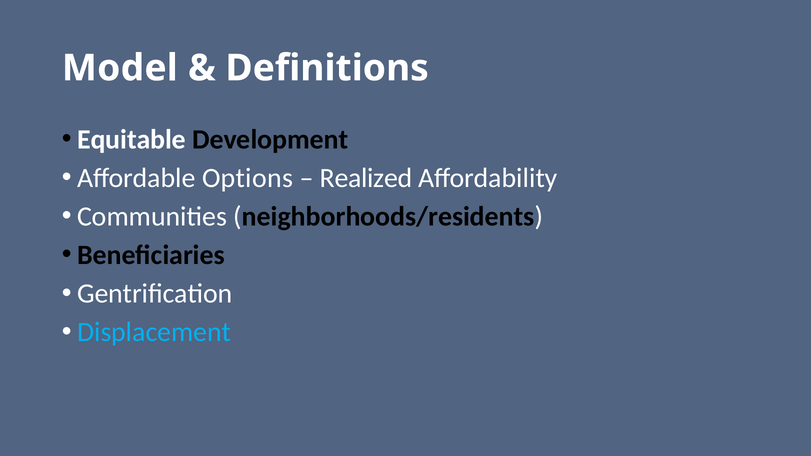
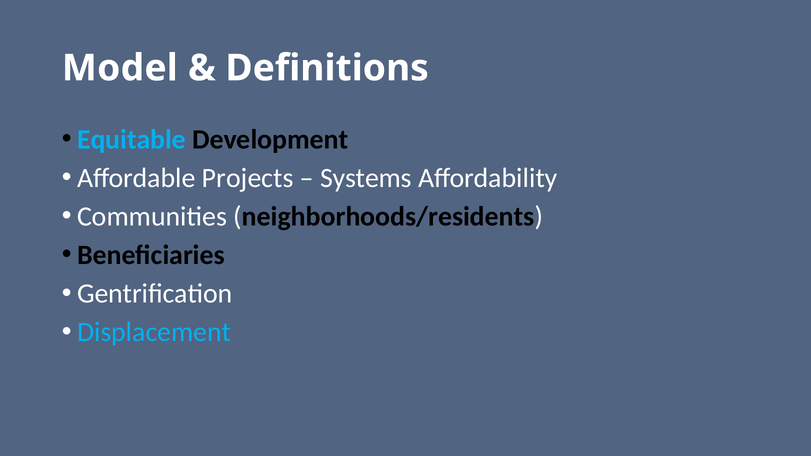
Equitable colour: white -> light blue (131, 139)
Options: Options -> Projects (248, 178)
Realized: Realized -> Systems (366, 178)
